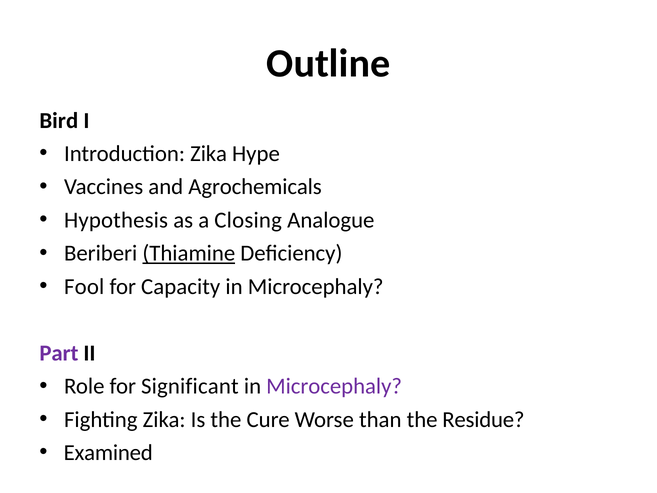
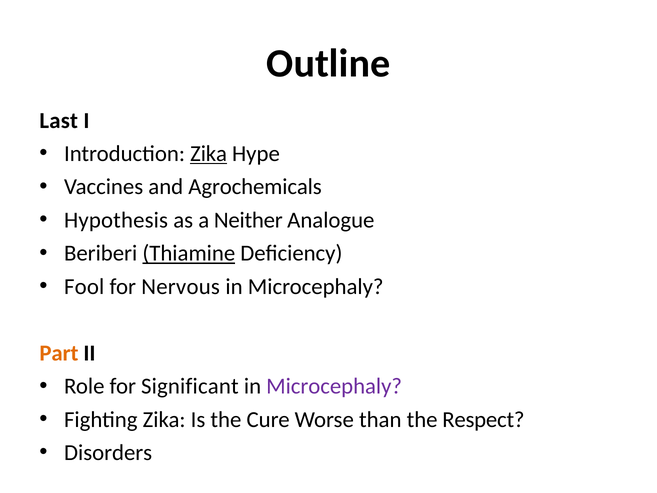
Bird: Bird -> Last (59, 120)
Zika underline: none -> present (209, 154)
Closing: Closing -> Neither (248, 220)
Capacity: Capacity -> Nervous (181, 286)
Part colour: purple -> orange (59, 353)
Residue: Residue -> Respect (483, 419)
Examined: Examined -> Disorders (108, 453)
